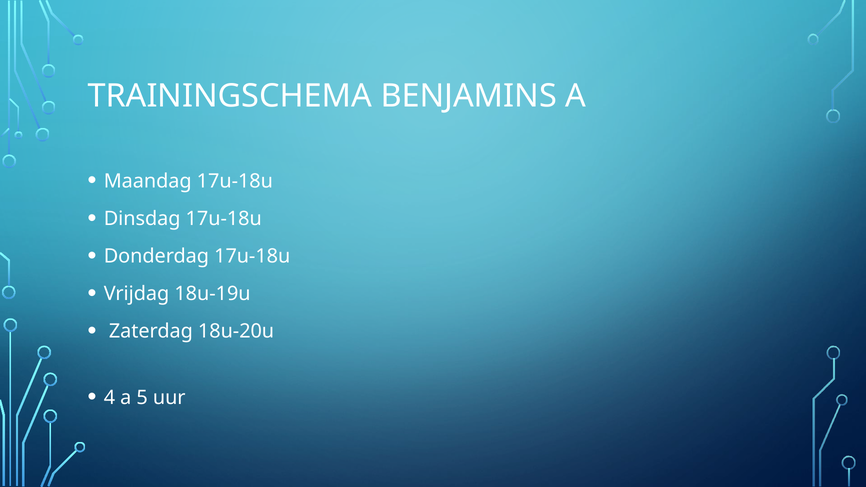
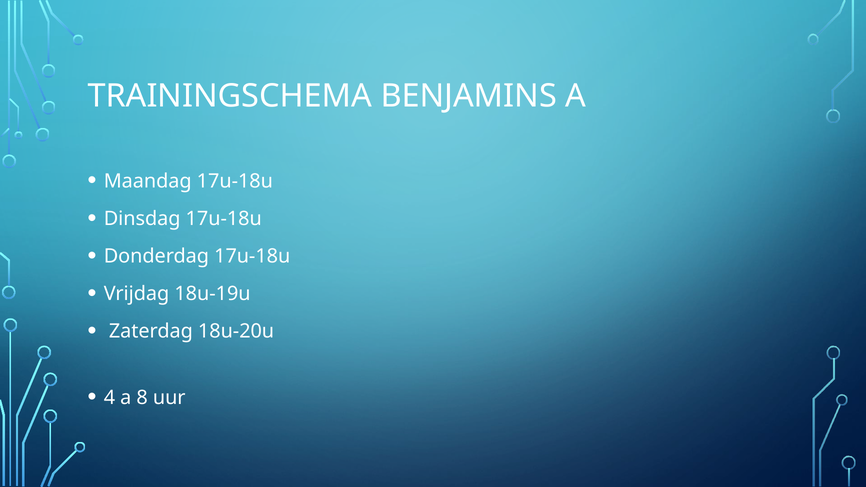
5: 5 -> 8 (142, 398)
